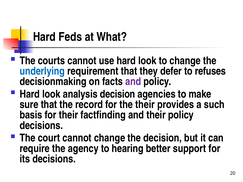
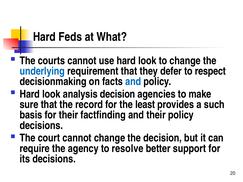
refuses: refuses -> respect (210, 71)
and colour: purple -> blue (133, 82)
the their: their -> least (145, 105)
hearing: hearing -> resolve (128, 149)
